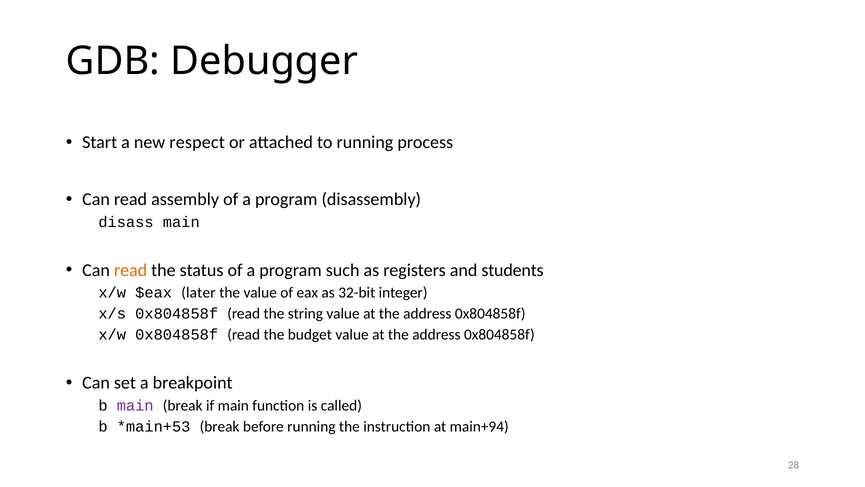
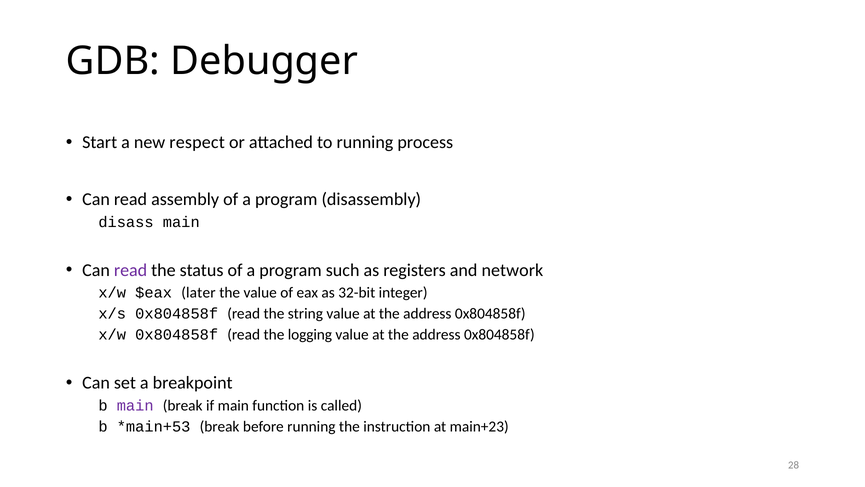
read colour: orange -> purple (131, 270)
students: students -> network (512, 270)
budget: budget -> logging (310, 335)
main+94: main+94 -> main+23 (479, 426)
